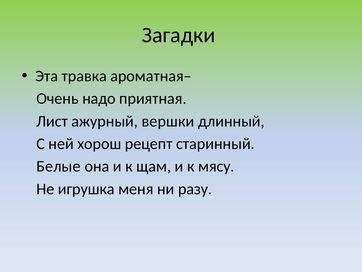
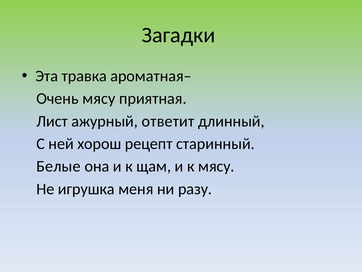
Очень надо: надо -> мясу (99, 98)
вершки: вершки -> ответит (168, 121)
